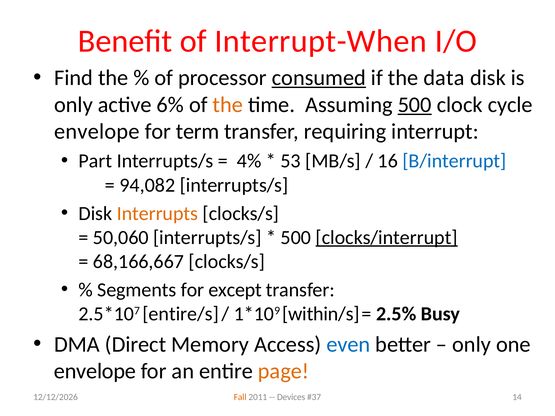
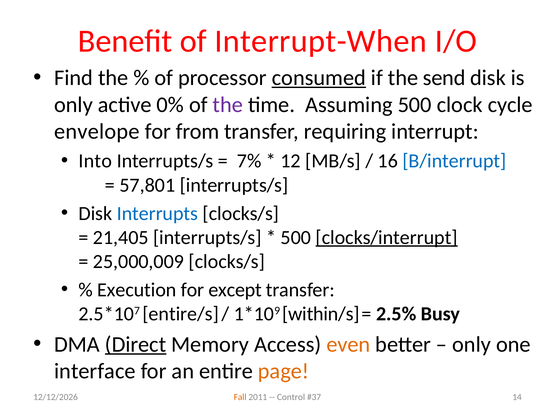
data: data -> send (444, 78)
6%: 6% -> 0% (170, 105)
the colour: orange -> purple (228, 105)
500 underline: present -> none (415, 105)
term: term -> from (198, 132)
Part: Part -> Into (95, 161)
4%: 4% -> 7% (249, 161)
53: 53 -> 12 (291, 161)
94,082: 94,082 -> 57,801 (147, 185)
Interrupts colour: orange -> blue (157, 214)
50,060: 50,060 -> 21,405 (121, 238)
68,166,667: 68,166,667 -> 25,000,009 (138, 262)
Segments: Segments -> Execution (137, 290)
Direct underline: none -> present (136, 345)
even colour: blue -> orange (348, 345)
envelope: envelope -> interface (95, 371)
Devices: Devices -> Control (291, 398)
